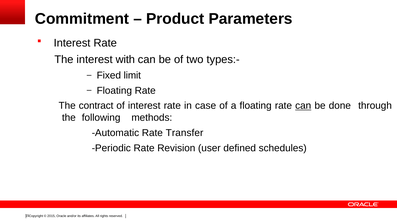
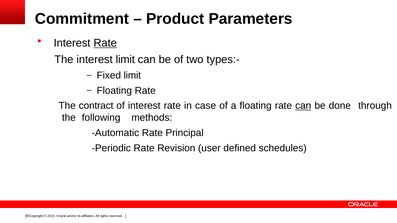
Rate underline: none -> present (105, 43)
interest with: with -> limit (125, 60)
Transfer: Transfer -> Principal (185, 133)
